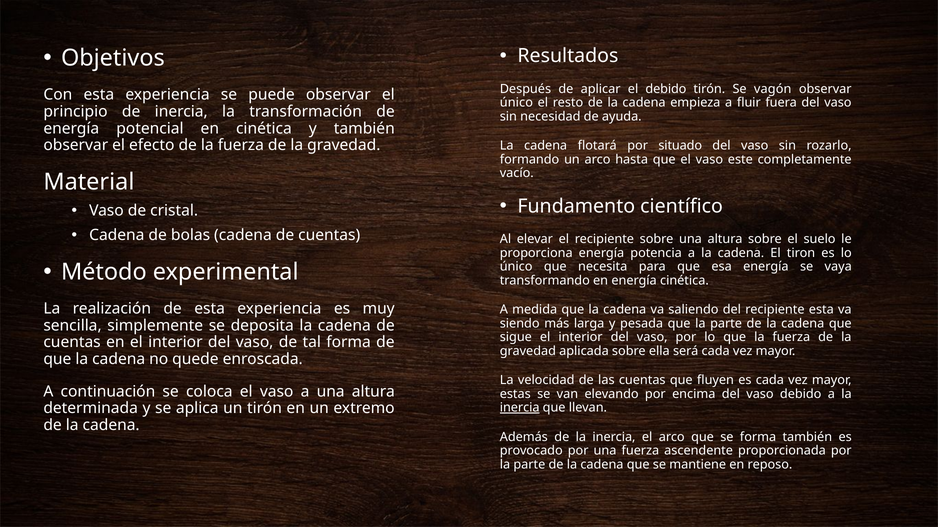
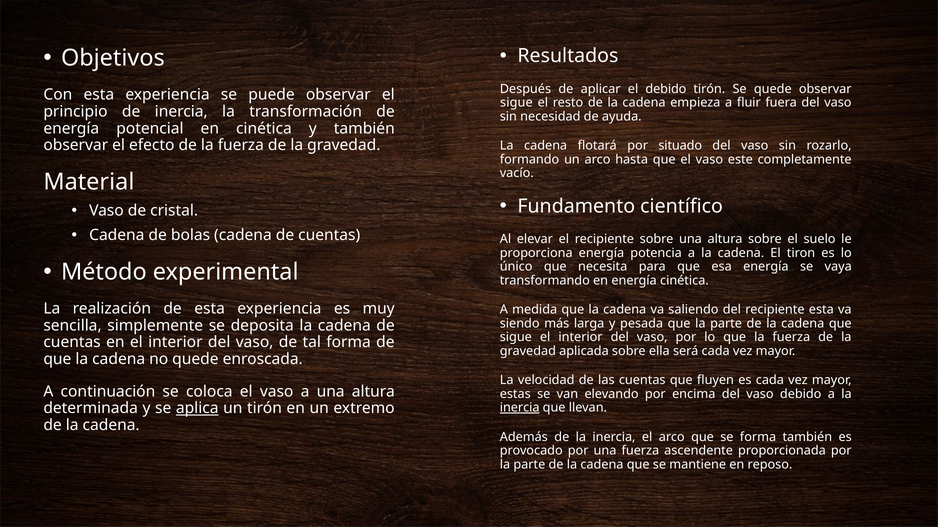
Se vagón: vagón -> quede (773, 89)
único: único -> sigue (516, 103)
aplica underline: none -> present (197, 409)
